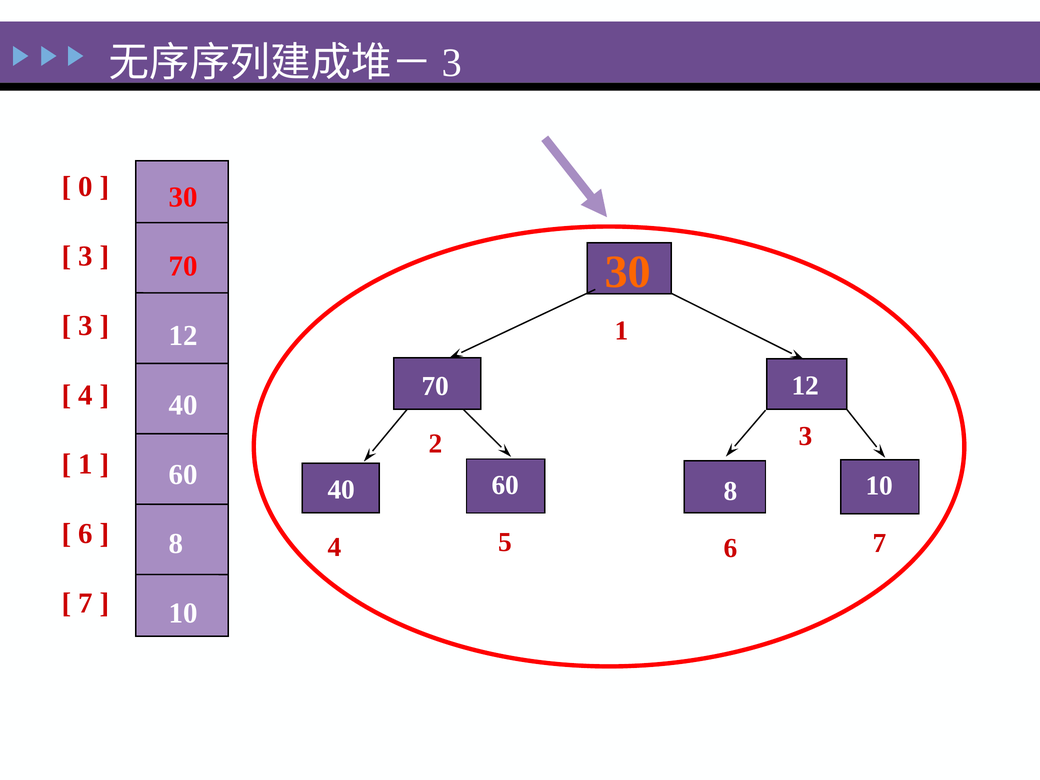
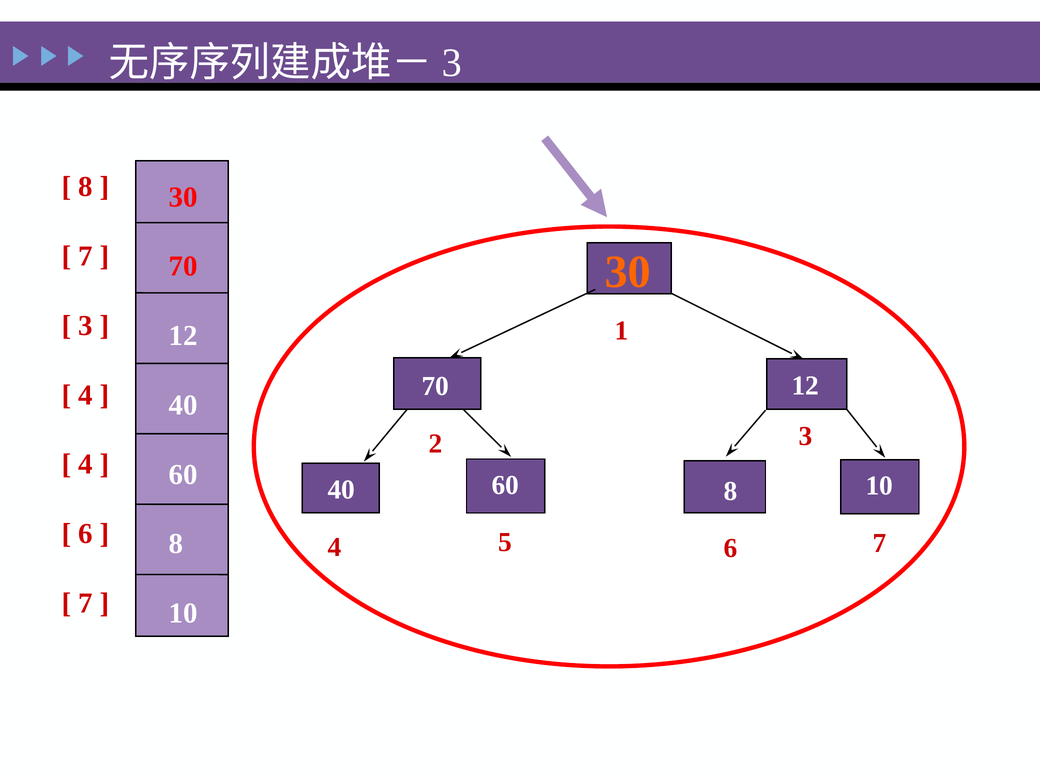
0: 0 -> 8 (86, 187)
3: 3 -> 7 (86, 256)
1: 1 -> 4 (86, 464)
